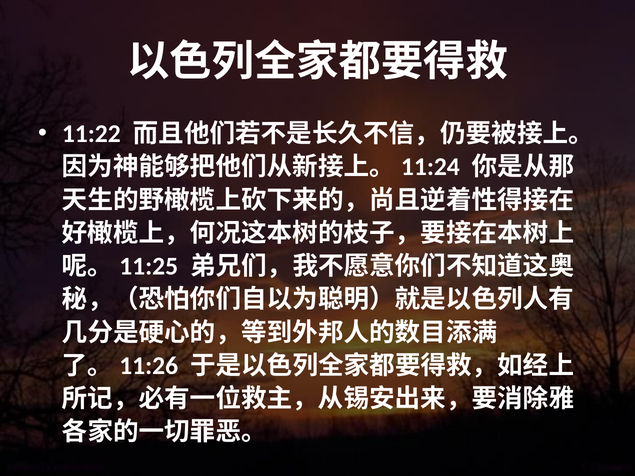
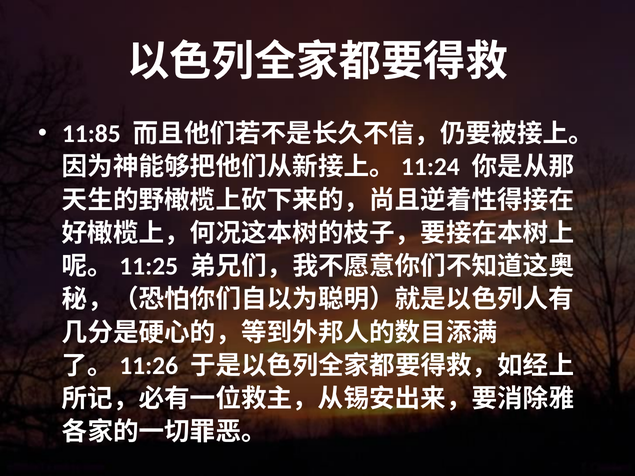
11:22: 11:22 -> 11:85 (91, 134)
